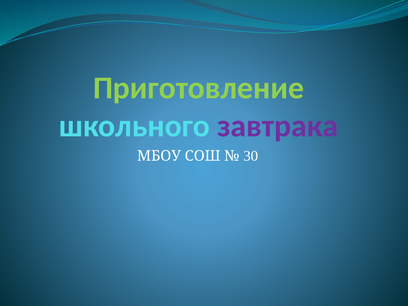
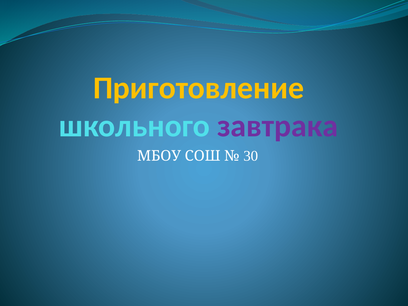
Приготовление colour: light green -> yellow (199, 88)
